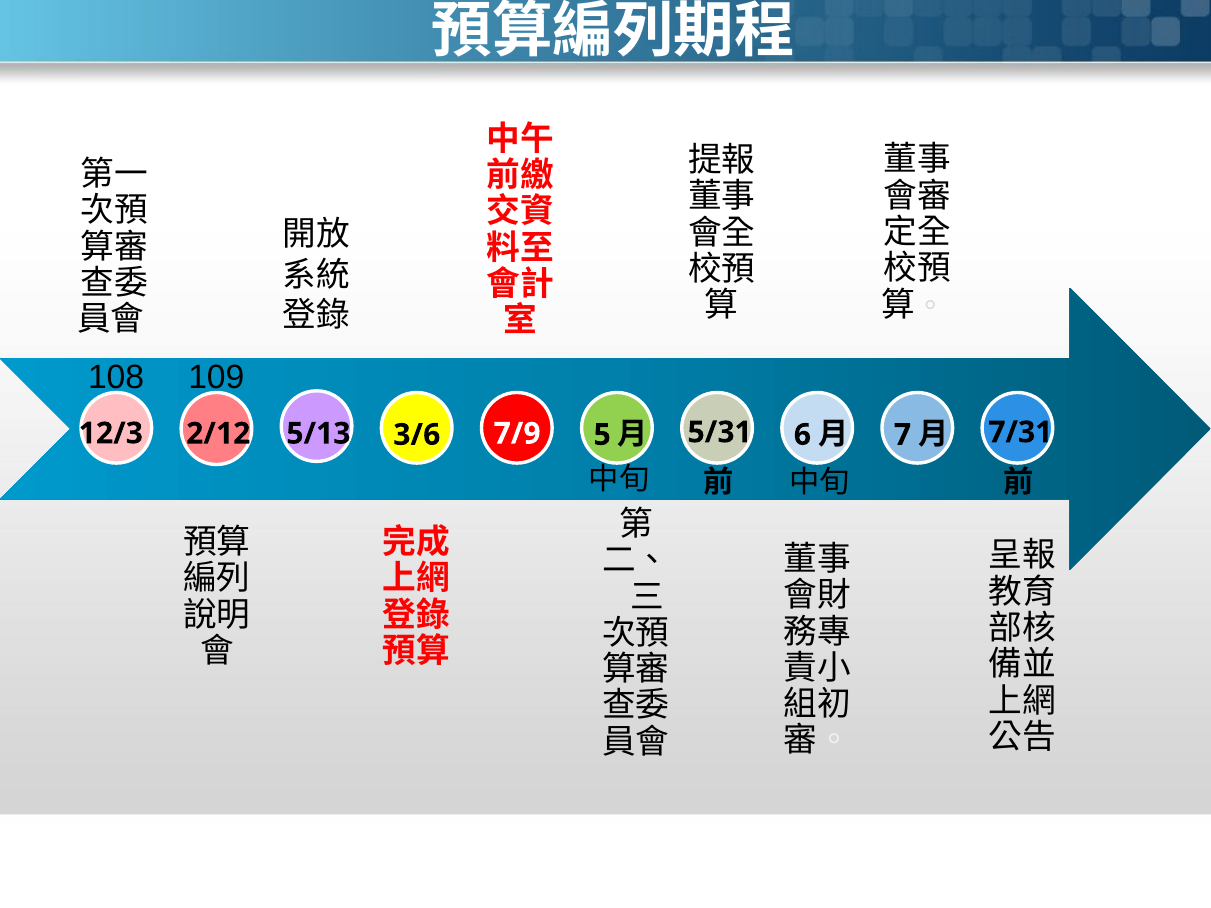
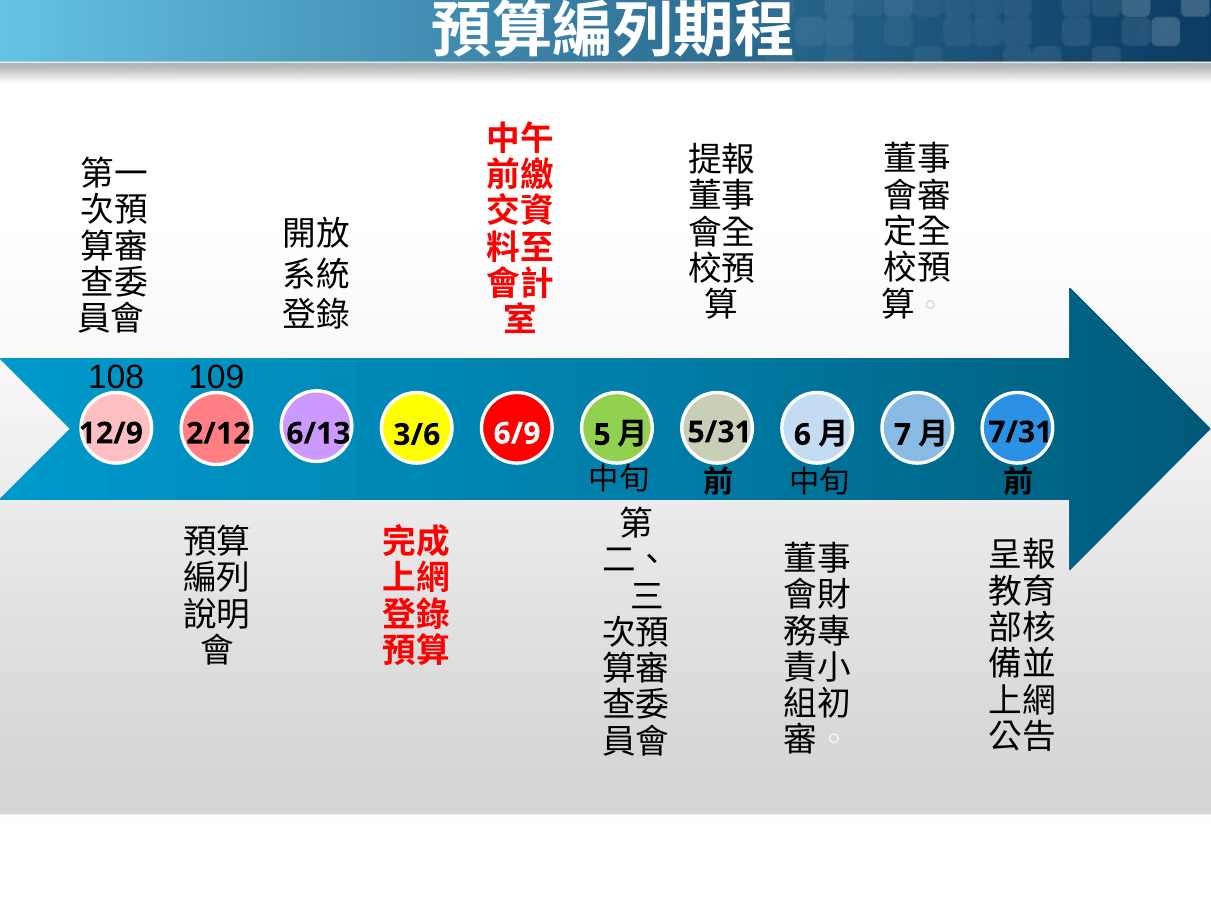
12/3: 12/3 -> 12/9 (111, 433)
7/9: 7/9 -> 6/9 (517, 434)
5/13: 5/13 -> 6/13 (318, 434)
